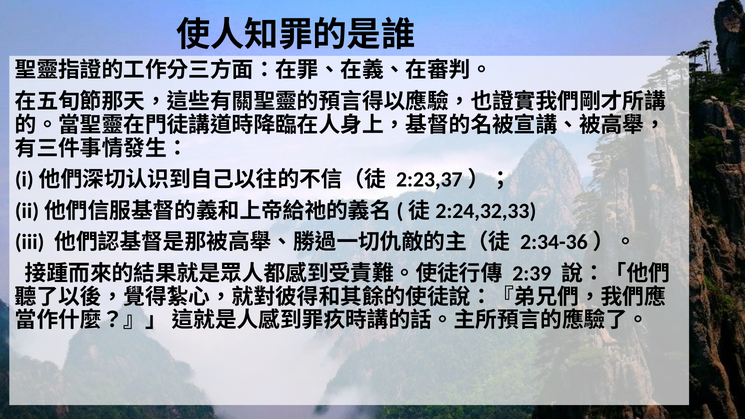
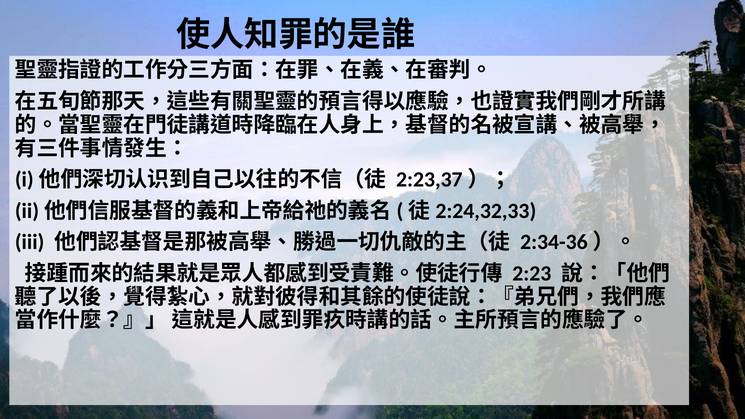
2:39: 2:39 -> 2:23 (532, 273)
